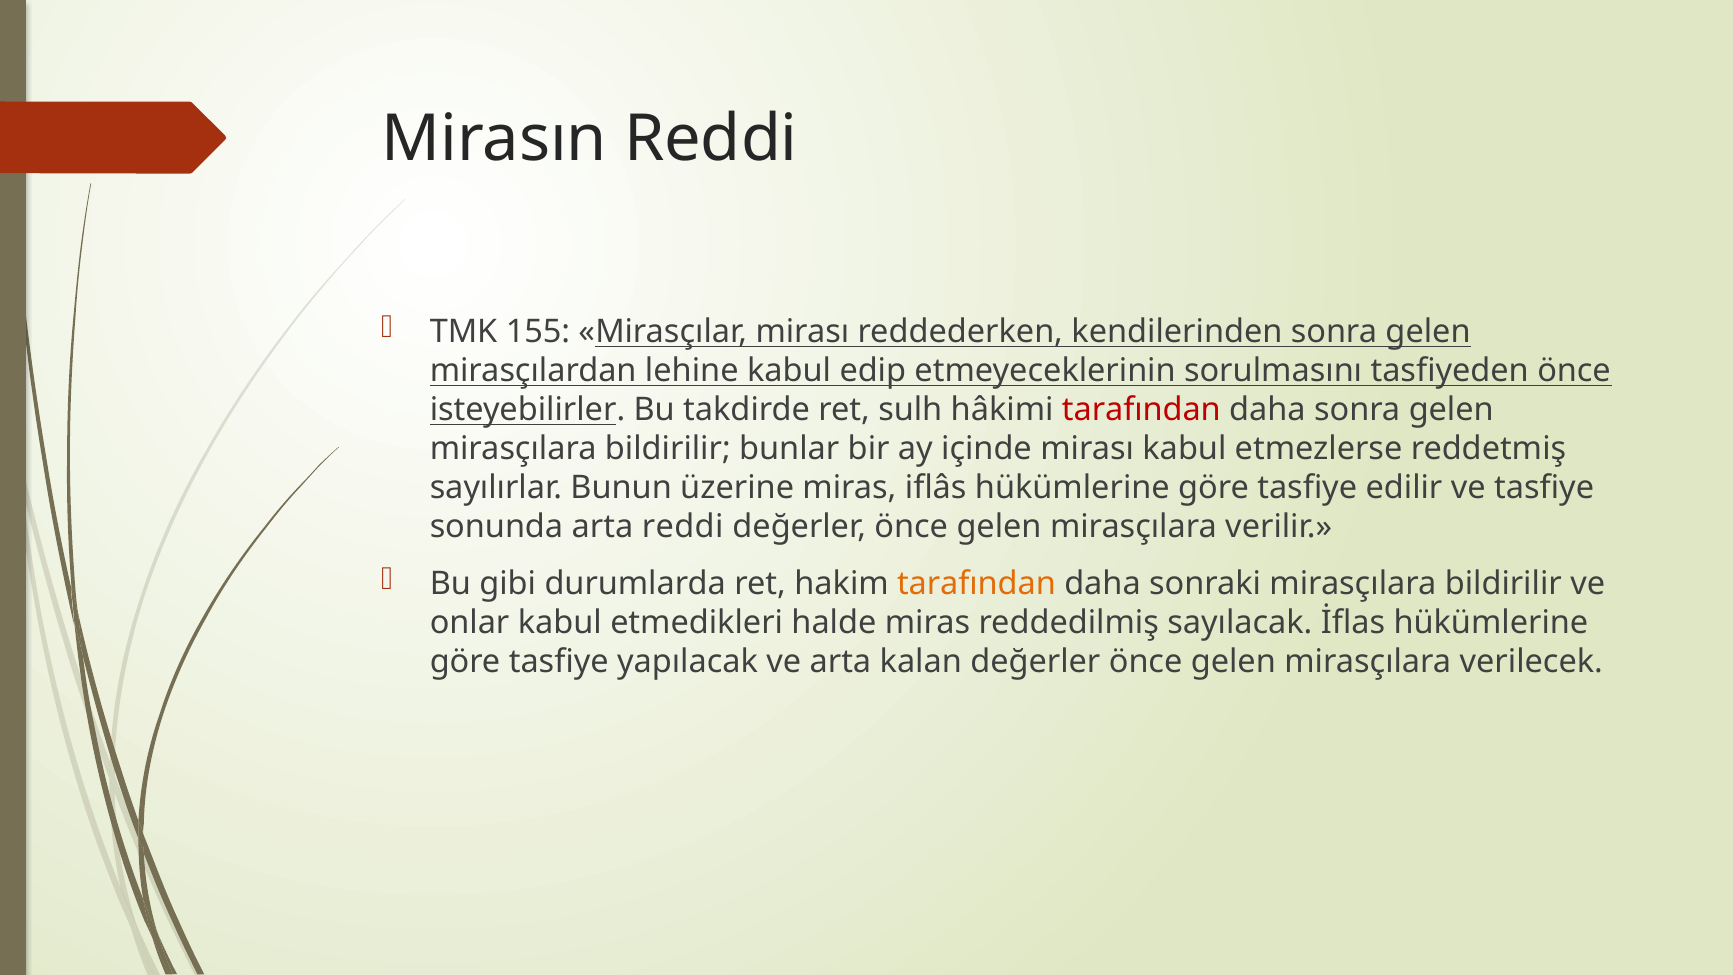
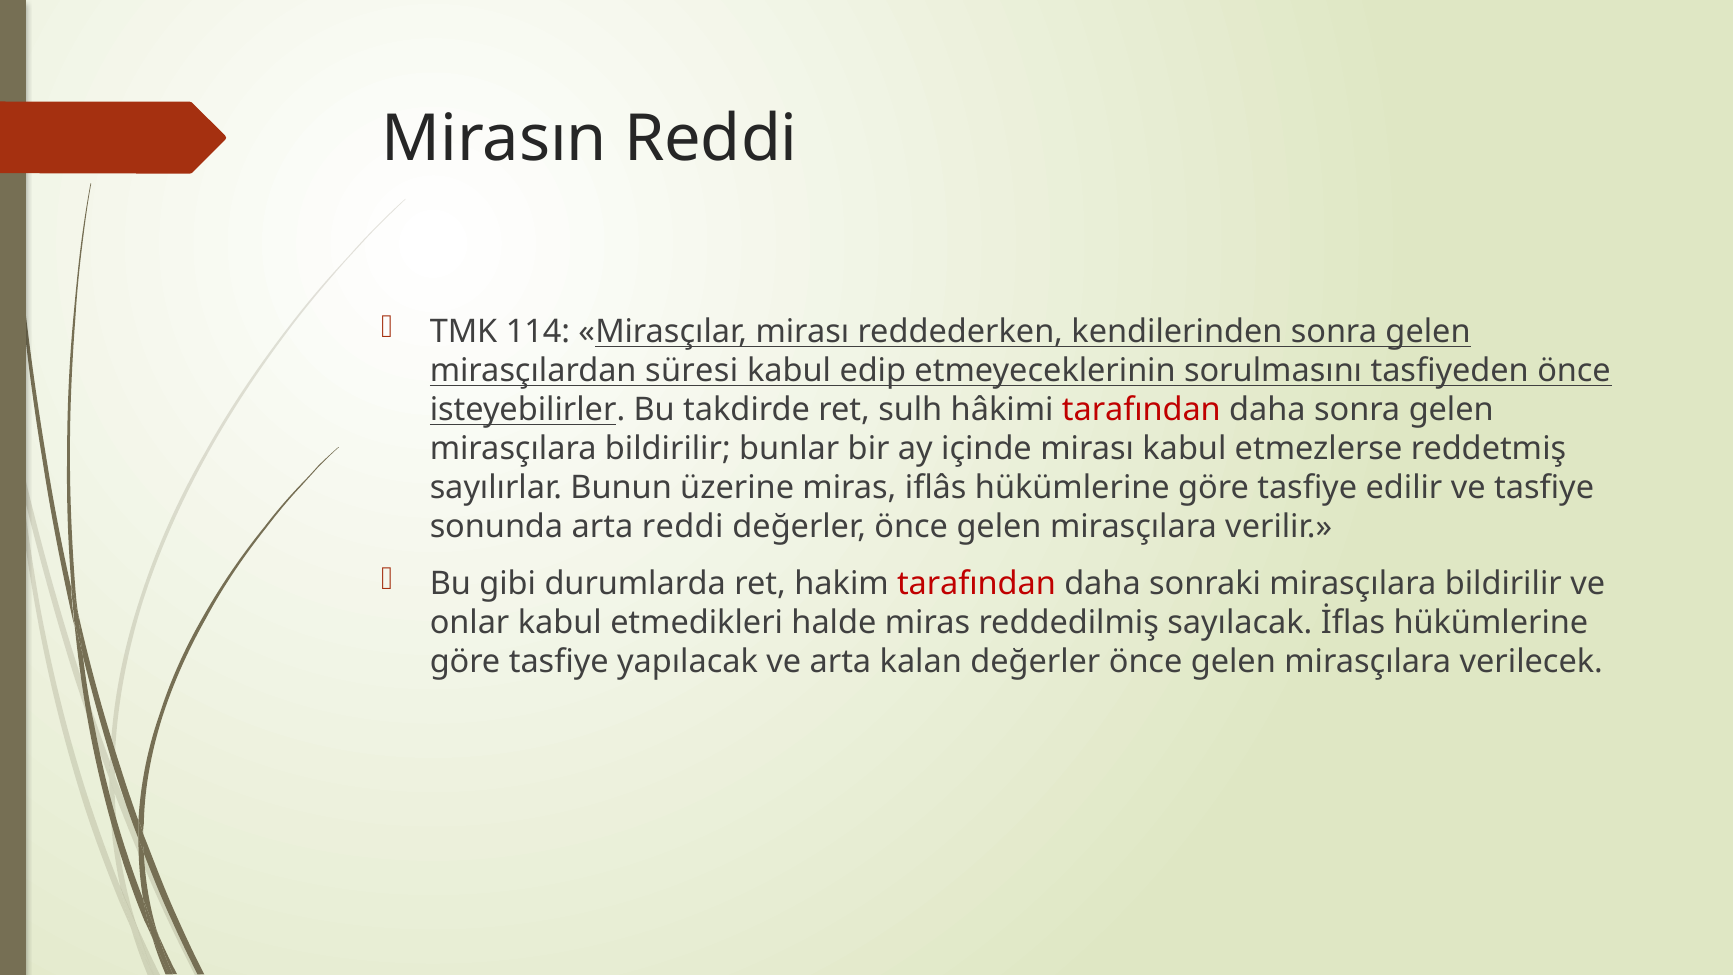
155: 155 -> 114 (538, 332)
lehine: lehine -> süresi (692, 371)
tarafından colour: orange -> red (976, 584)
